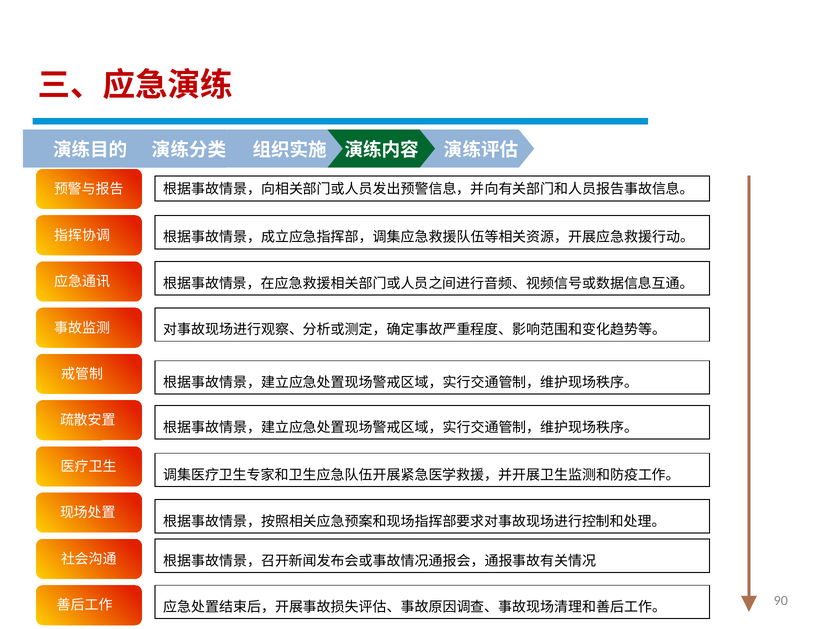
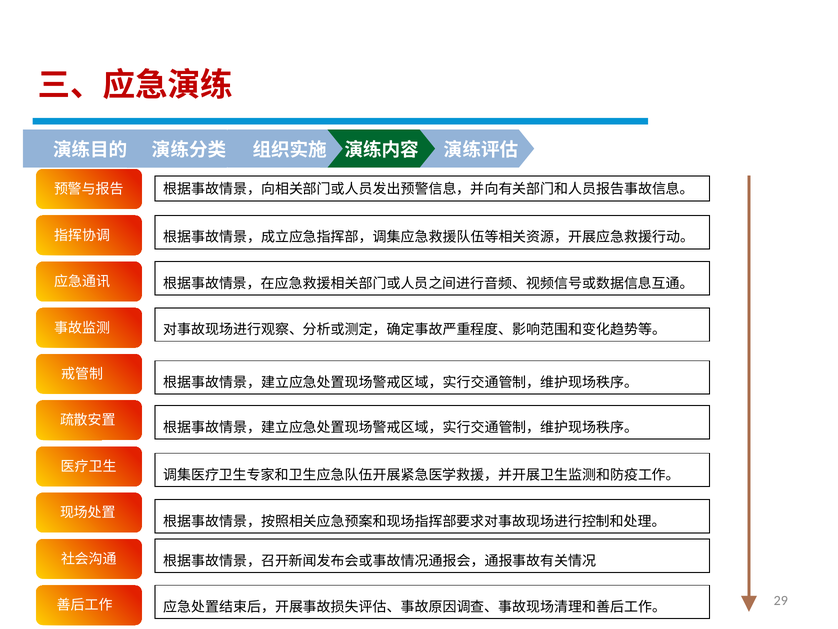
90: 90 -> 29 (781, 600)
